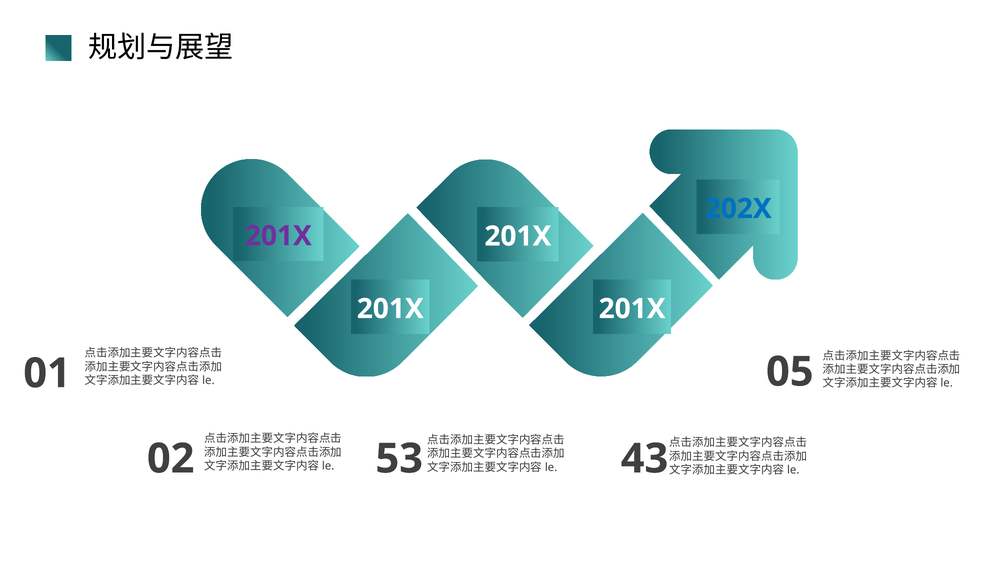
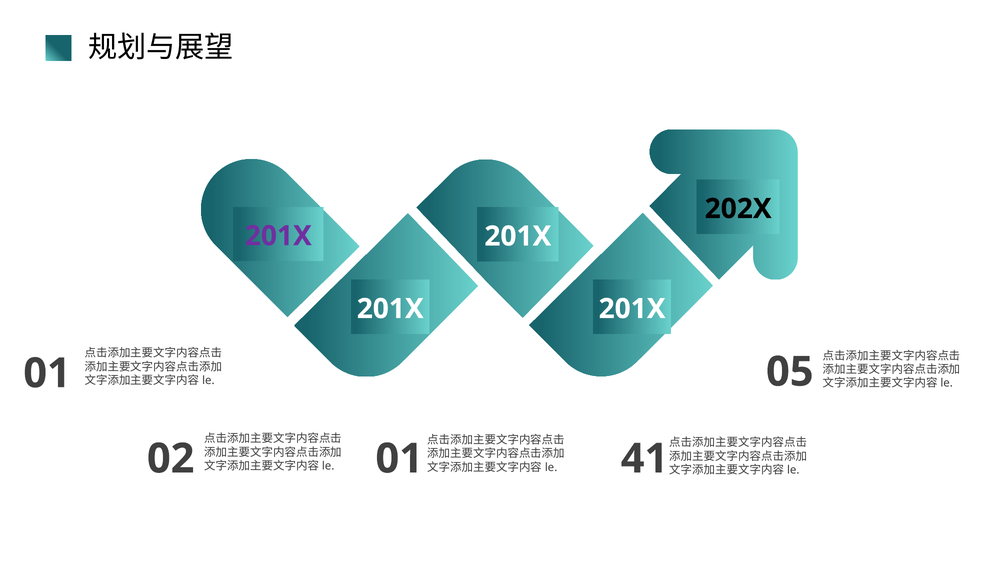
202X colour: blue -> black (738, 209)
53: 53 -> 01 (399, 459)
43: 43 -> 41 (645, 459)
